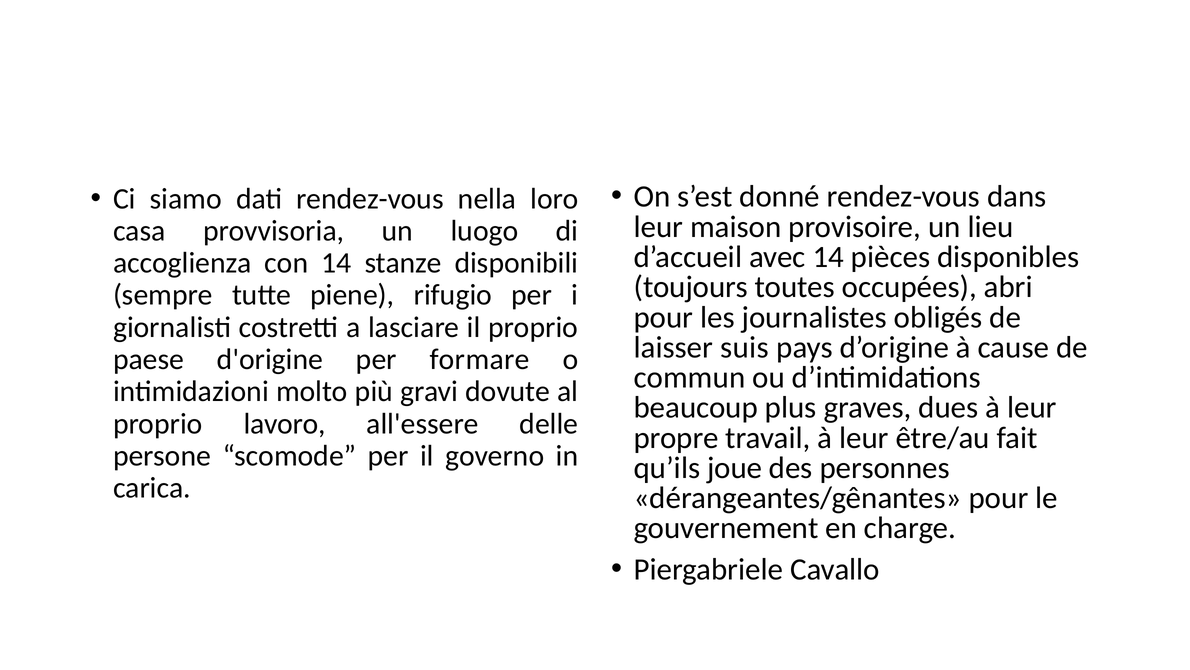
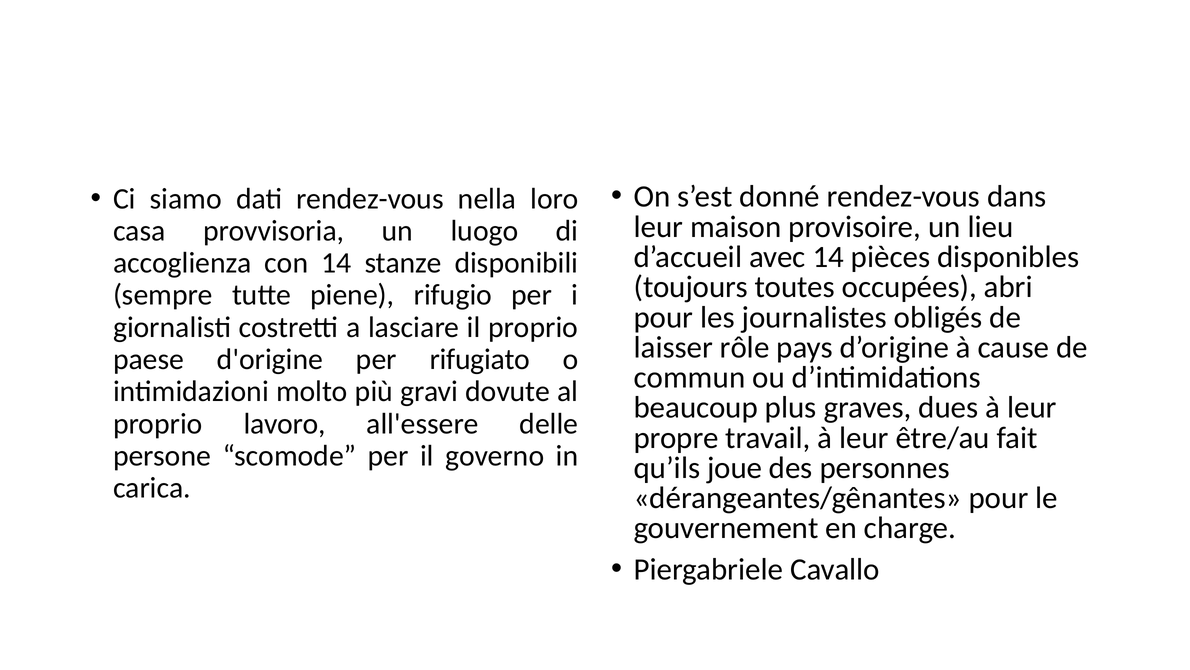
suis: suis -> rôle (745, 347)
formare: formare -> rifugiato (480, 359)
